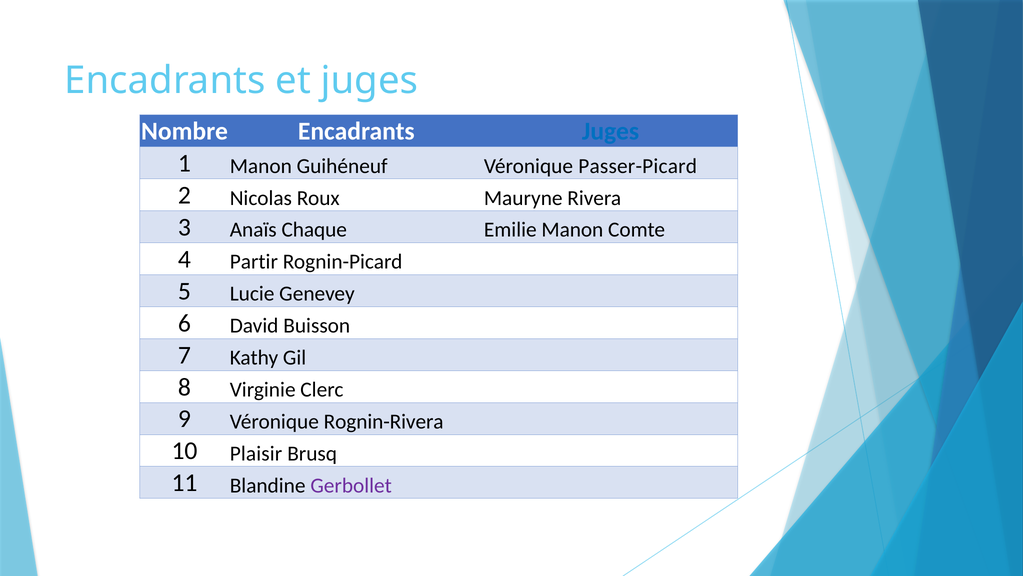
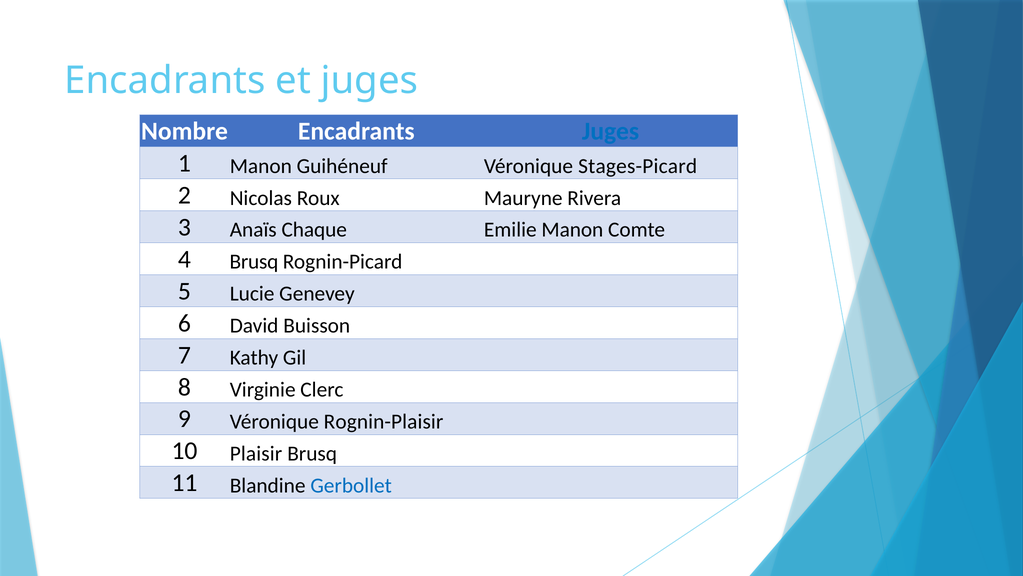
Passer-Picard: Passer-Picard -> Stages-Picard (638, 166)
4 Partir: Partir -> Brusq (254, 262)
Rognin-Rivera: Rognin-Rivera -> Rognin-Plaisir (384, 421)
Gerbollet colour: purple -> blue (351, 485)
